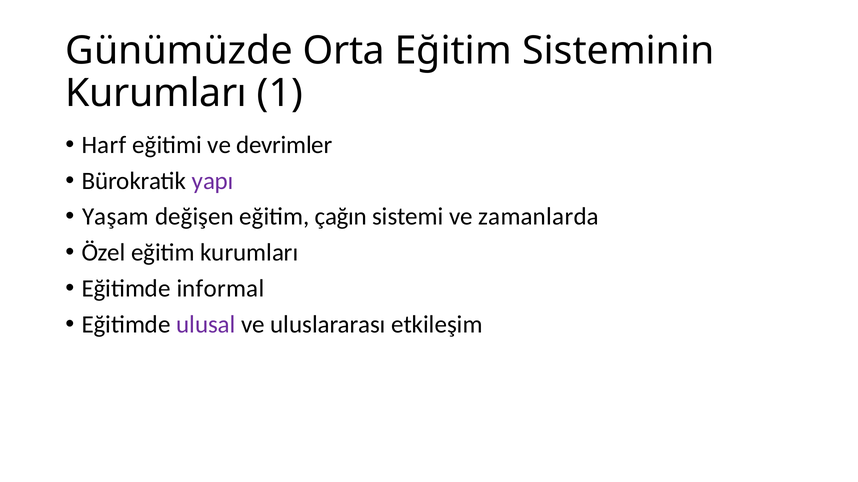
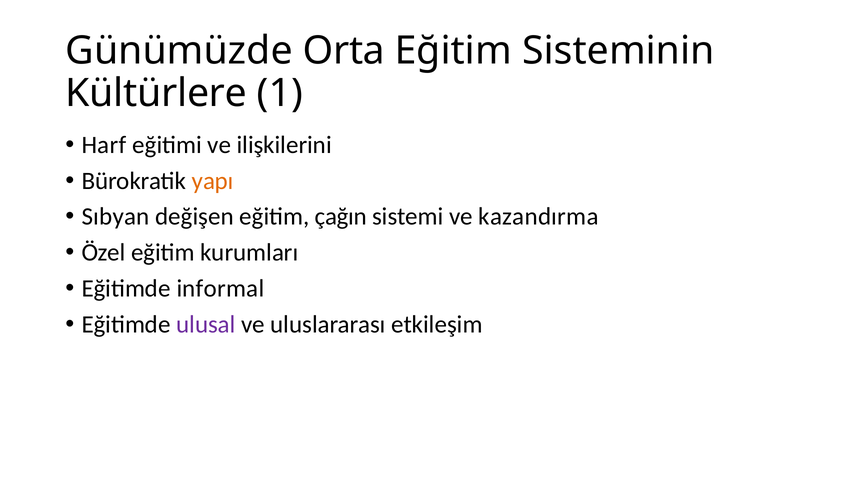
Kurumları: Kurumları -> Kültürlere (156, 93)
devrimler: devrimler -> ilişkilerini (284, 145)
yapı colour: purple -> orange (213, 181)
Yaşam: Yaşam -> Sıbyan (115, 217)
zamanlarda: zamanlarda -> kazandırma (539, 217)
